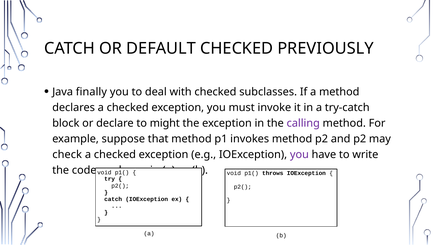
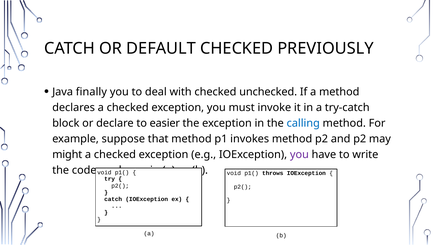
subclasses: subclasses -> unchecked (268, 92)
might: might -> easier (165, 123)
calling colour: purple -> blue (303, 123)
check: check -> might (67, 155)
